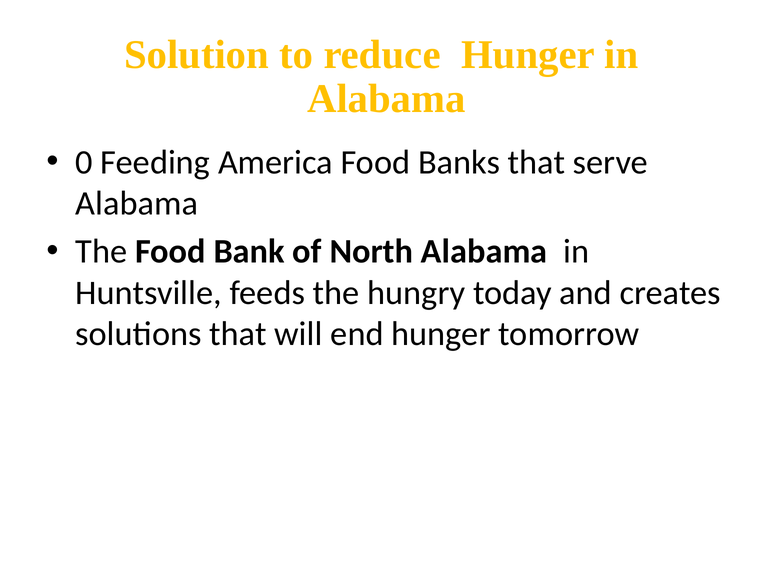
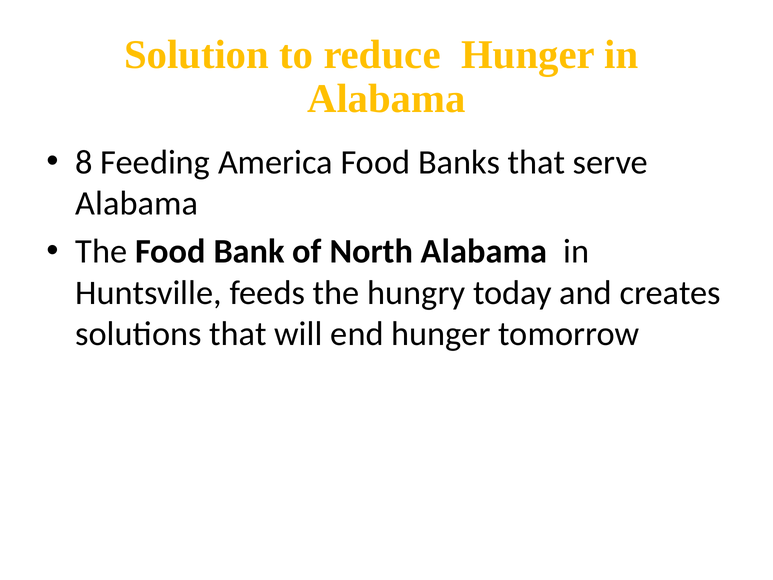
0: 0 -> 8 (84, 162)
